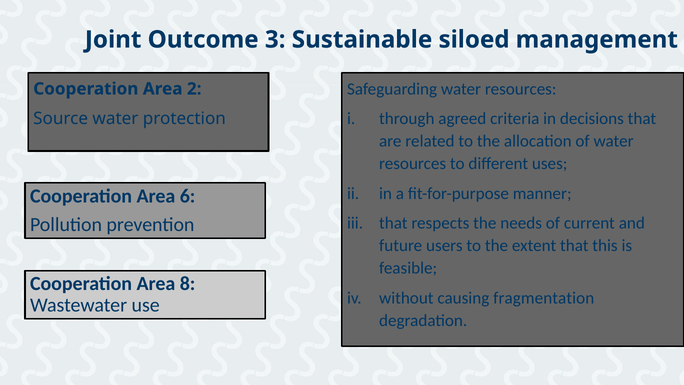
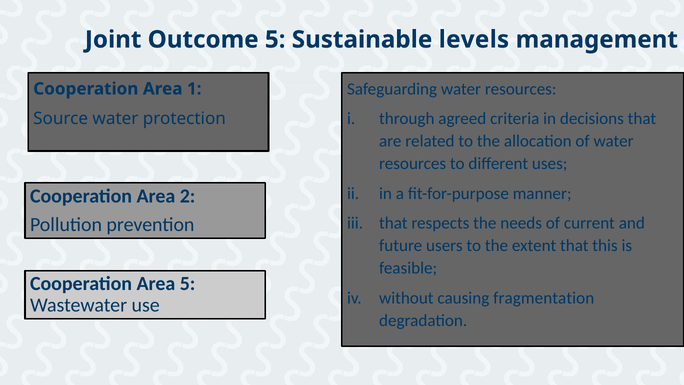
Outcome 3: 3 -> 5 (275, 40)
siloed: siloed -> levels (474, 40)
2: 2 -> 1 (194, 89)
6: 6 -> 2 (188, 196)
Area 8: 8 -> 5 (188, 284)
